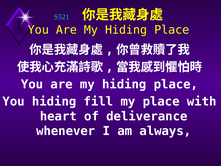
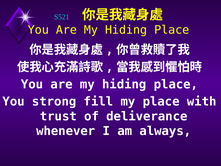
You hiding: hiding -> strong (54, 101)
heart: heart -> trust (58, 116)
